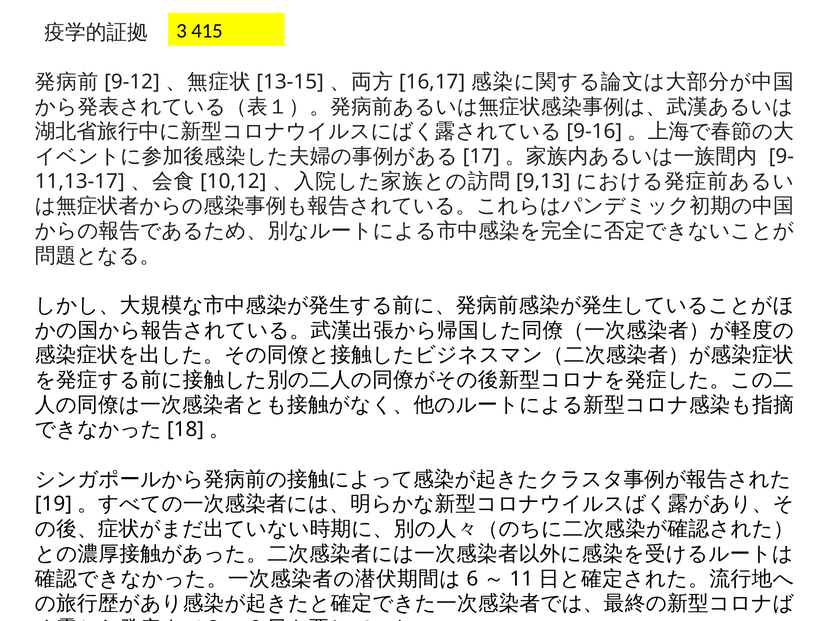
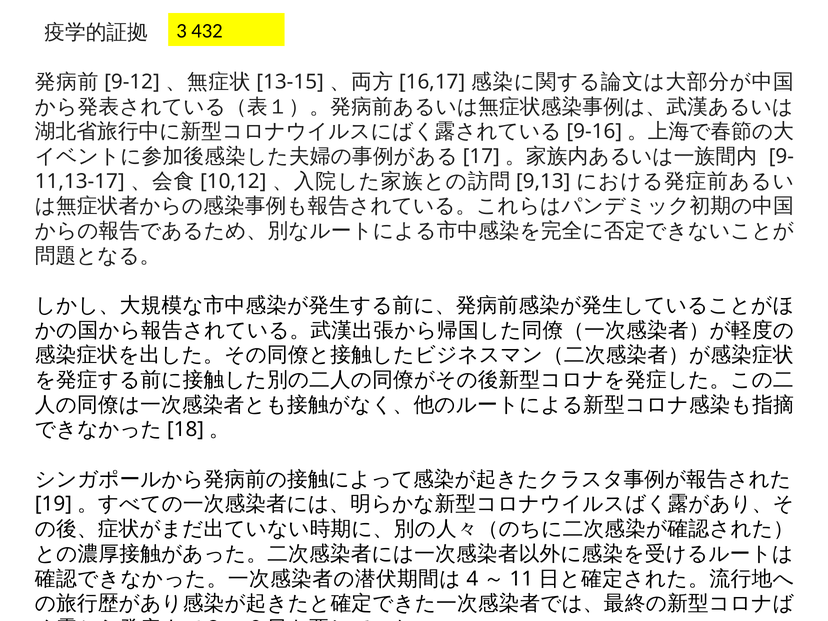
415: 415 -> 432 (207, 31)
6: 6 -> 4 (472, 579)
